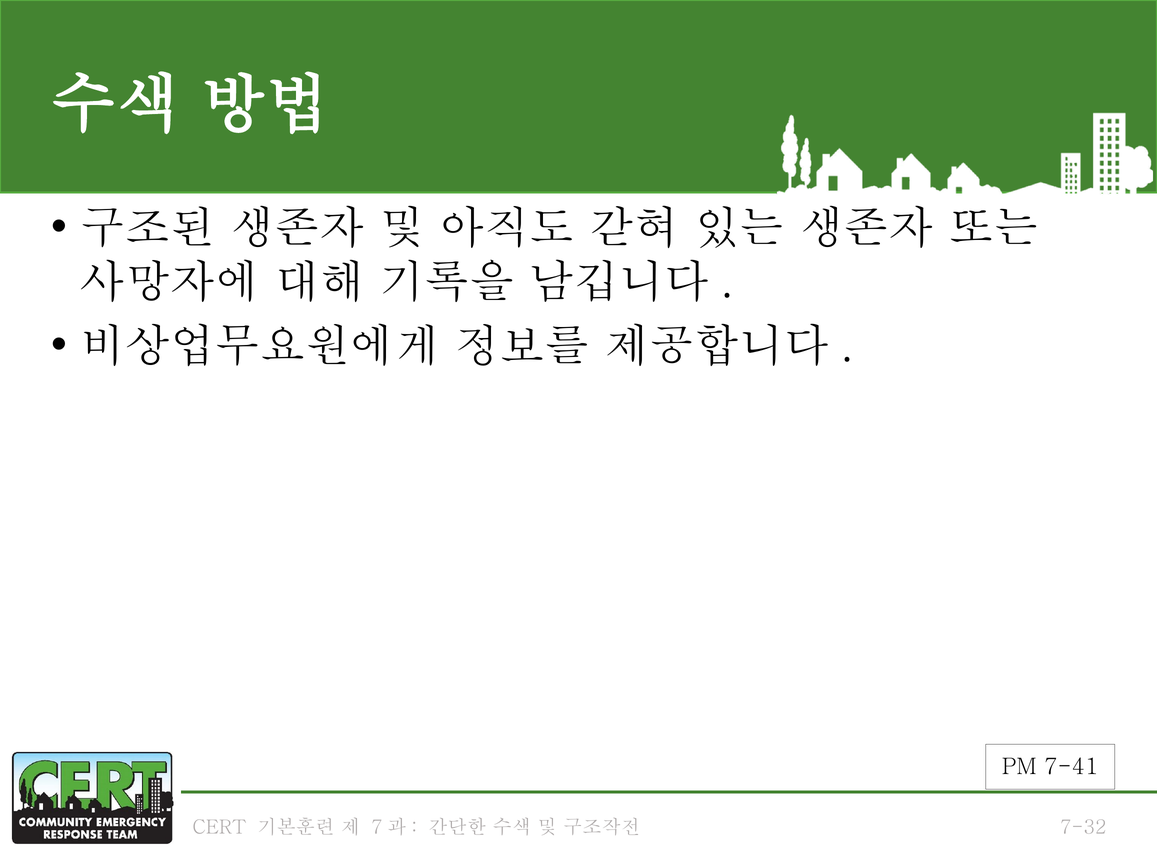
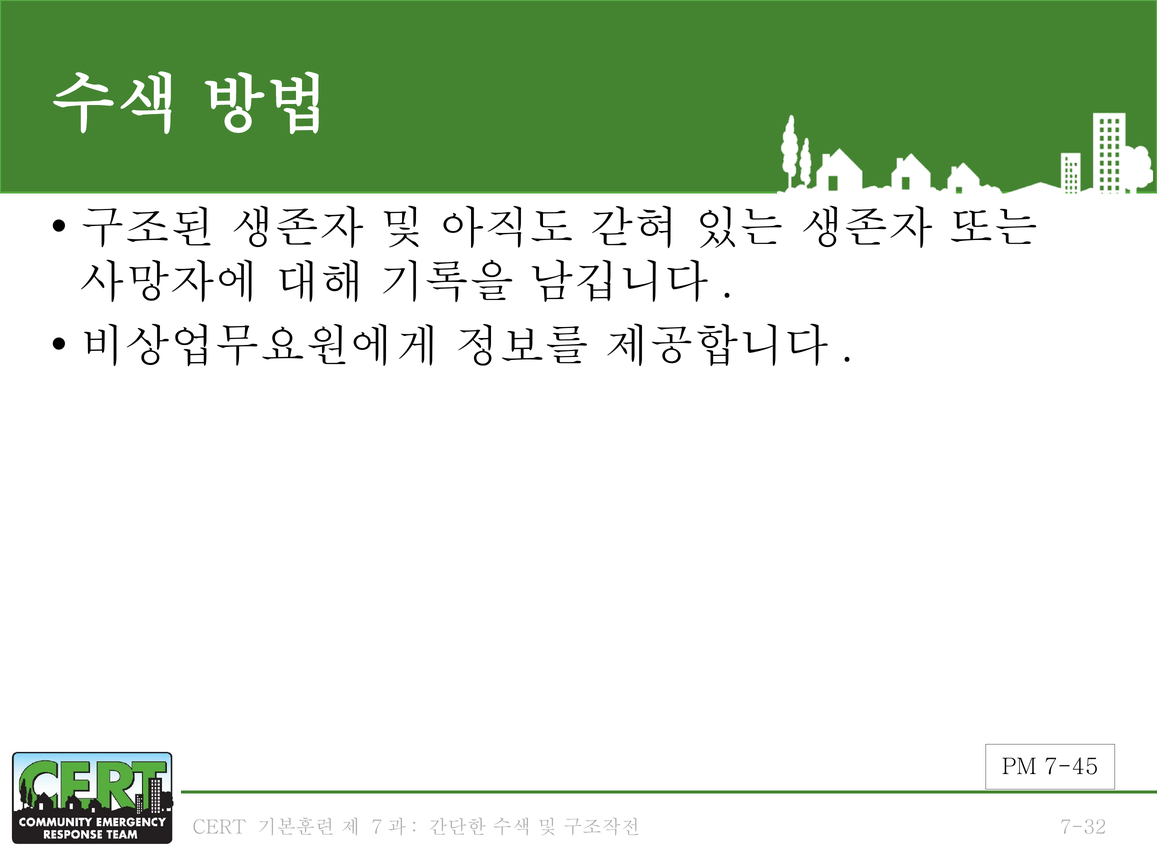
7-41: 7-41 -> 7-45 (1071, 767)
